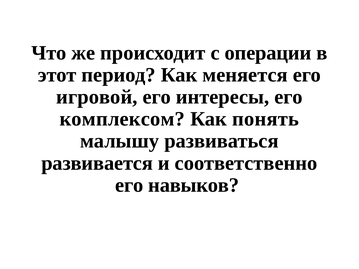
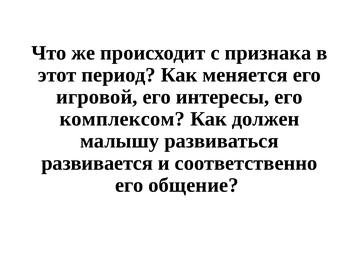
операции: операции -> признака (268, 53)
понять: понять -> должен (266, 119)
навыков: навыков -> общение (193, 185)
